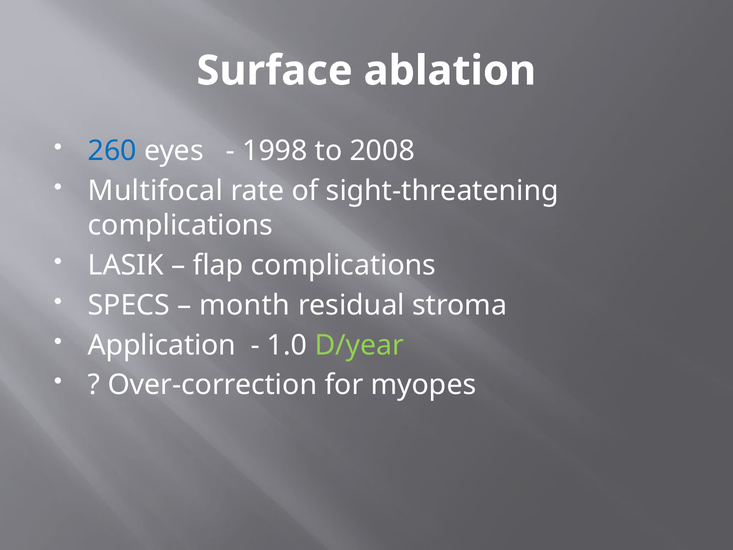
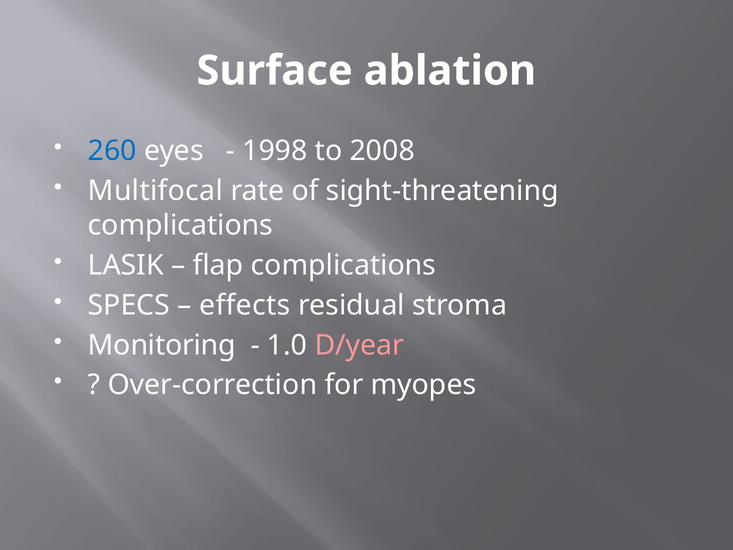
month: month -> effects (245, 305)
Application: Application -> Monitoring (162, 345)
D/year colour: light green -> pink (359, 345)
